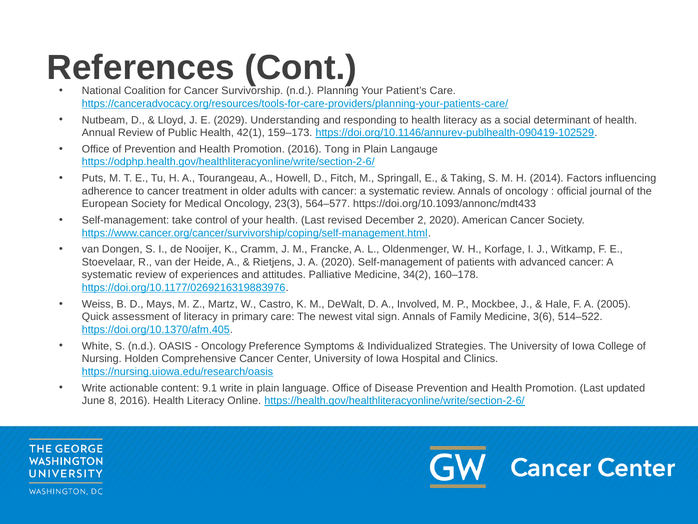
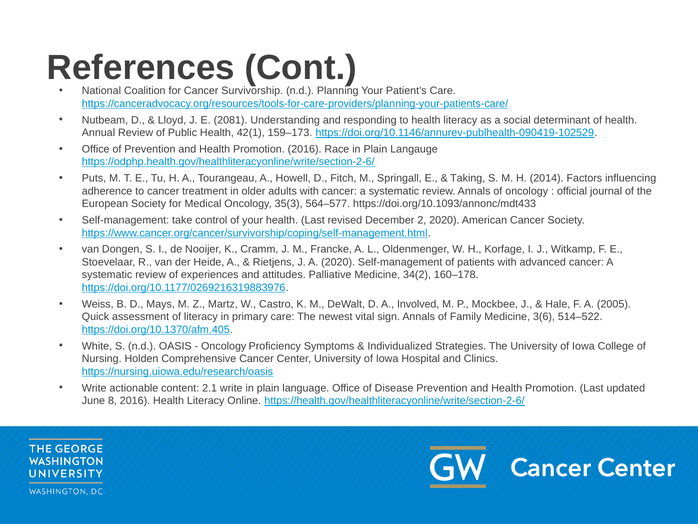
2029: 2029 -> 2081 (231, 120)
Tong: Tong -> Race (337, 149)
23(3: 23(3 -> 35(3 (289, 204)
Preference: Preference -> Proficiency (275, 346)
9.1: 9.1 -> 2.1 (210, 388)
